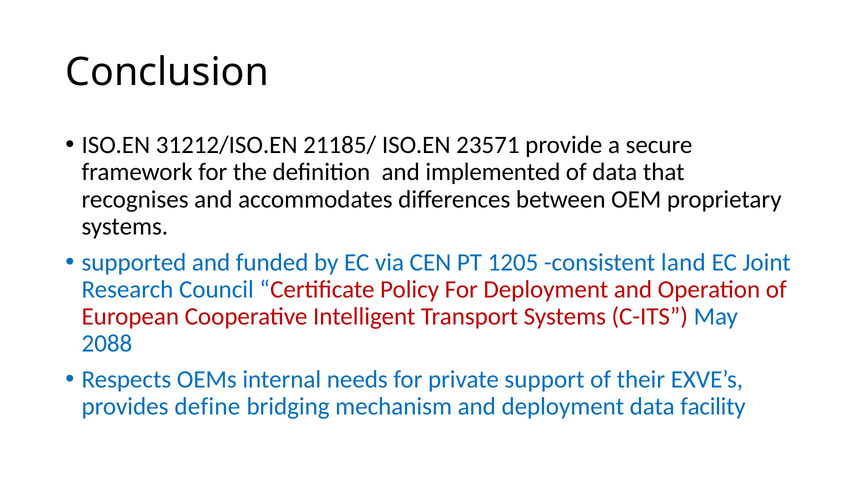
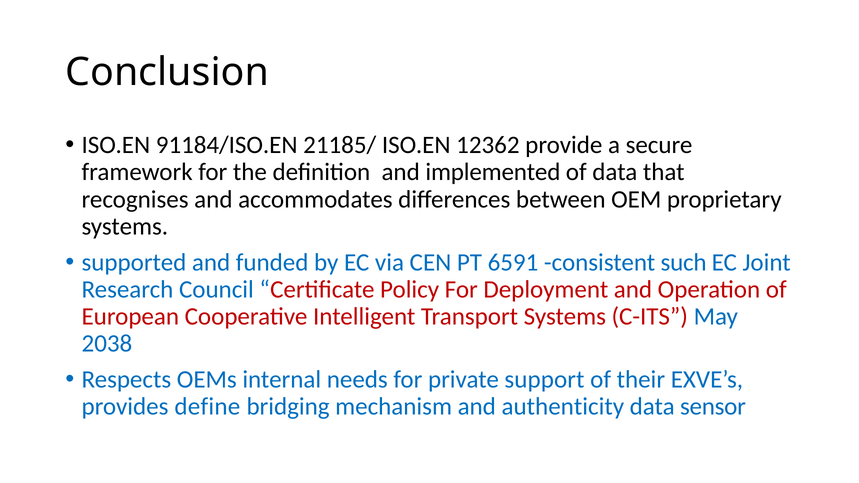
31212/ISO.EN: 31212/ISO.EN -> 91184/ISO.EN (227, 145)
23571: 23571 -> 12362 (488, 145)
1205: 1205 -> 6591 (513, 262)
land: land -> such (684, 262)
2088: 2088 -> 2038 (107, 344)
and deployment: deployment -> authenticity (563, 407)
facility: facility -> sensor (713, 407)
